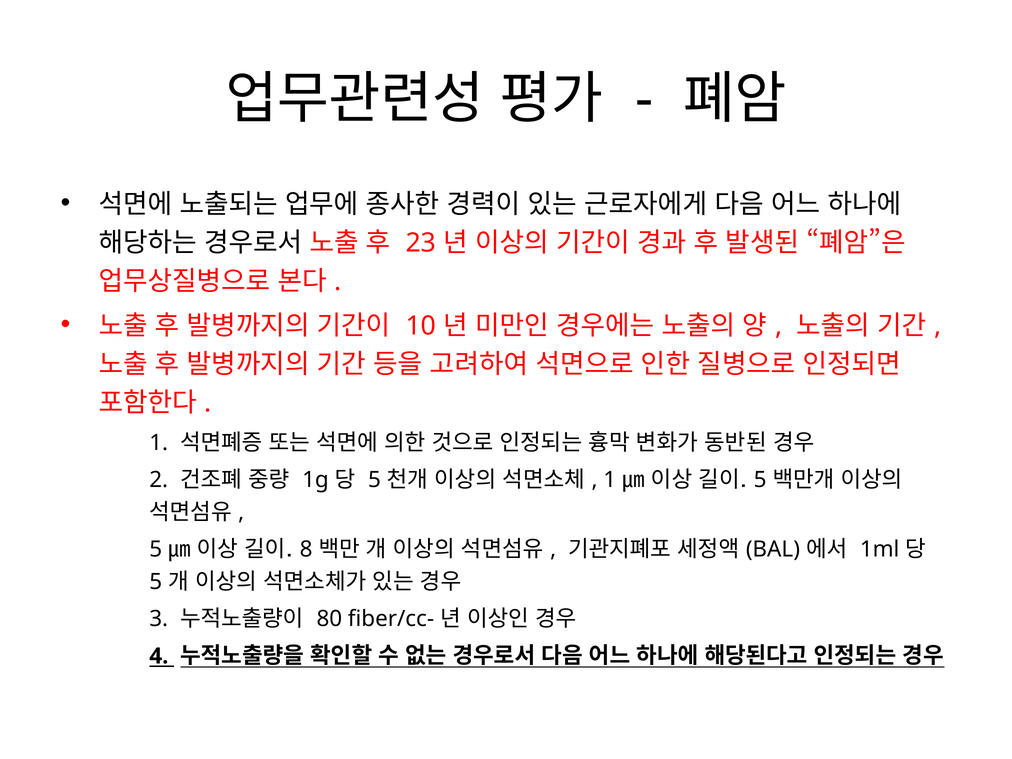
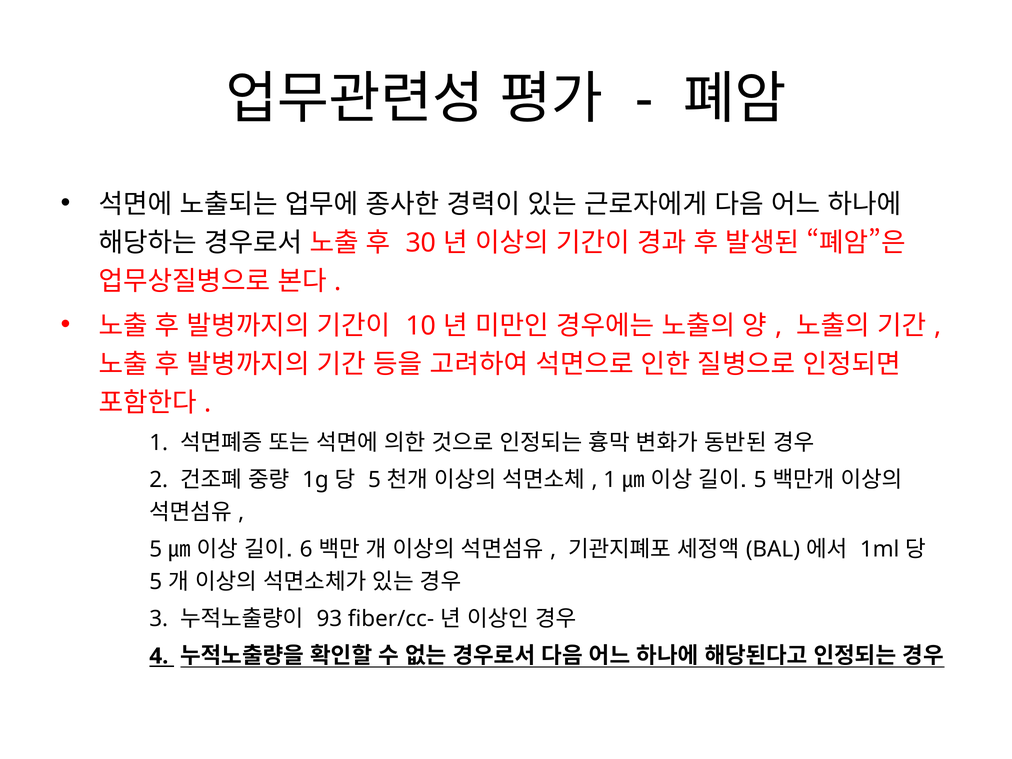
23: 23 -> 30 (421, 243)
8: 8 -> 6 (306, 549)
80: 80 -> 93 (329, 619)
